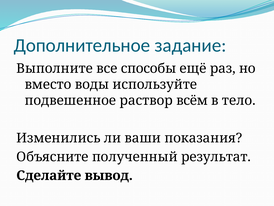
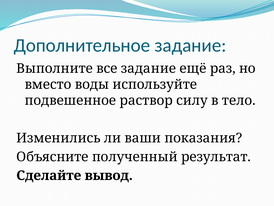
все способы: способы -> задание (148, 68)
всём: всём -> силу (192, 100)
